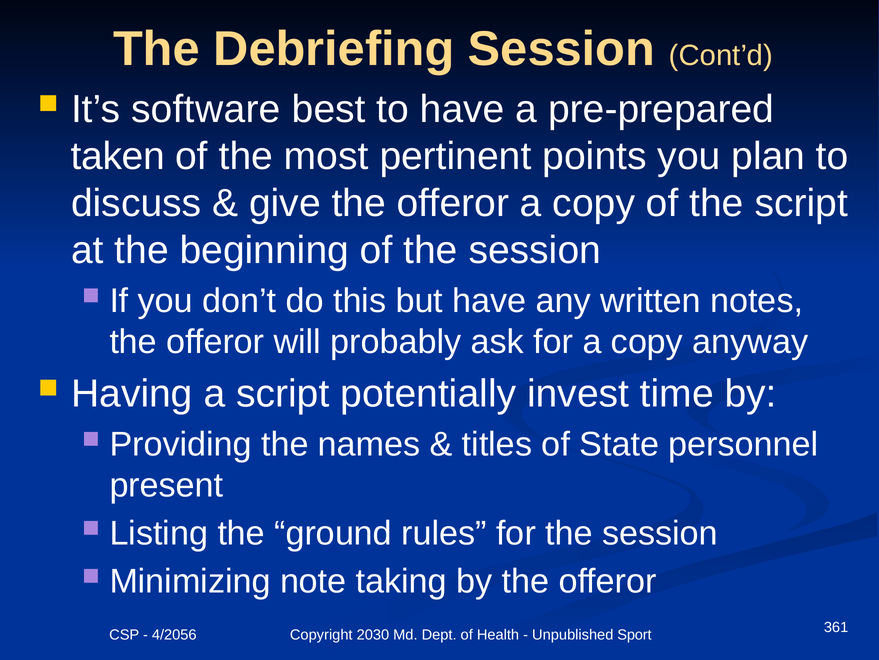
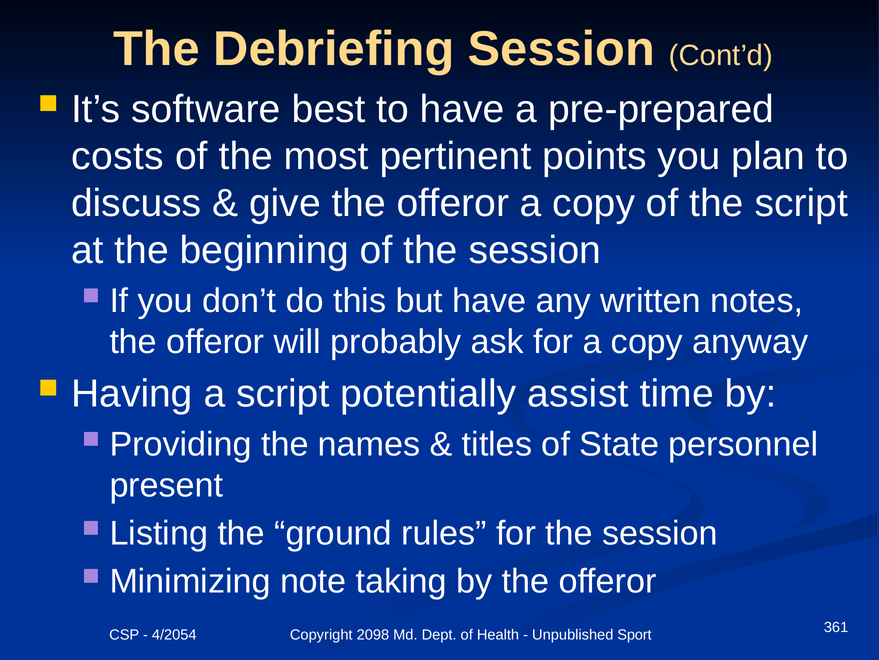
taken: taken -> costs (117, 156)
invest: invest -> assist (578, 394)
4/2056: 4/2056 -> 4/2054 (174, 634)
2030: 2030 -> 2098 (373, 634)
